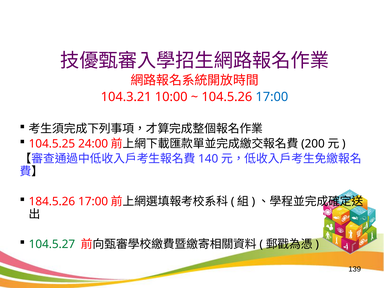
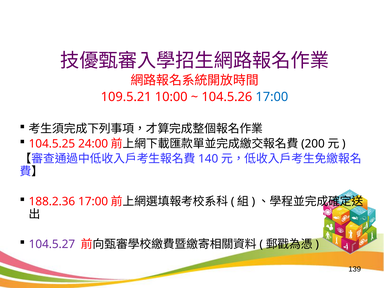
104.3.21: 104.3.21 -> 109.5.21 (126, 97)
184.5.26: 184.5.26 -> 188.2.36 (52, 201)
104.5.27 colour: green -> purple (52, 244)
